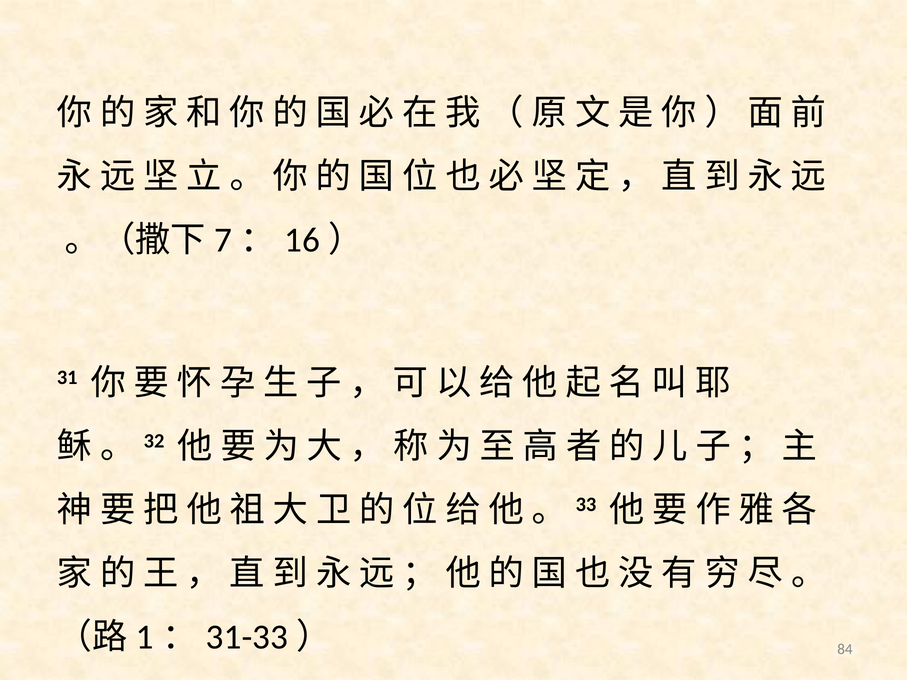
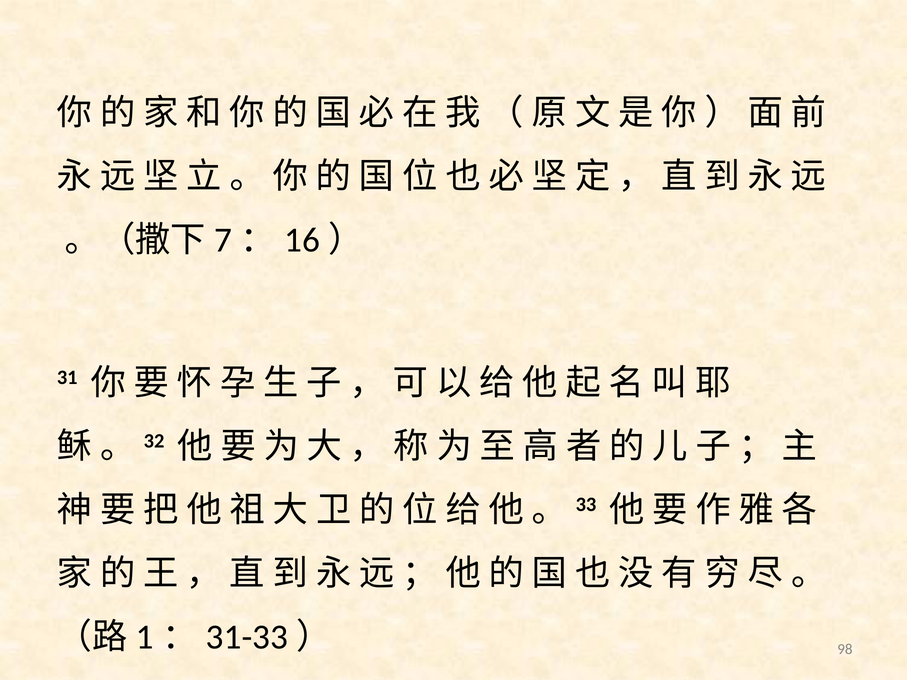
84: 84 -> 98 (845, 649)
